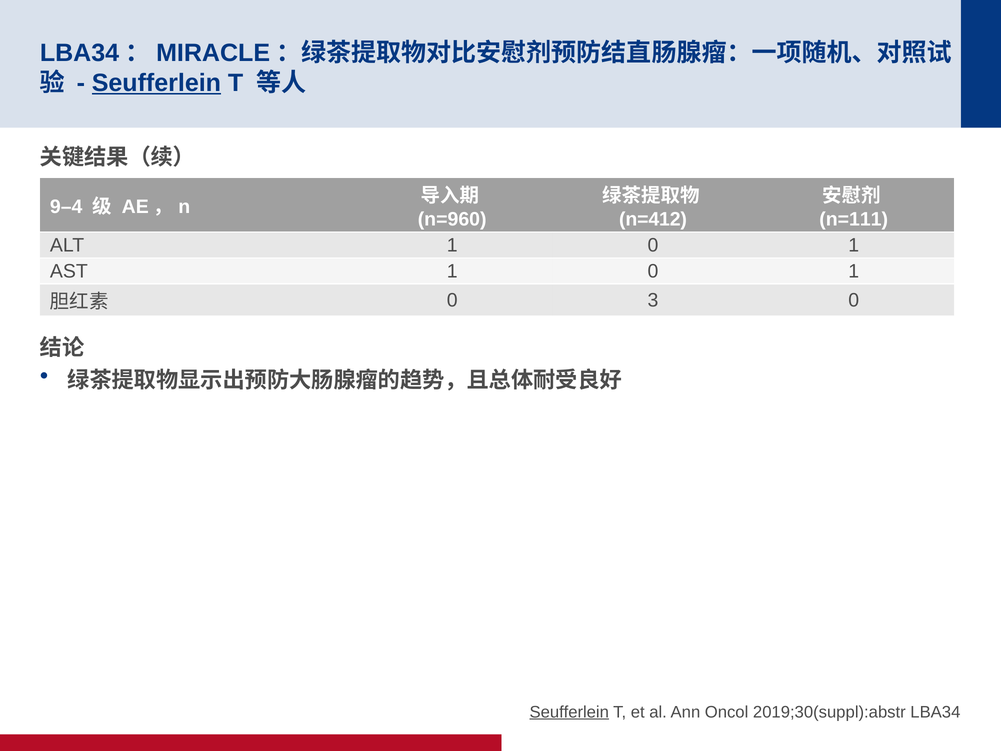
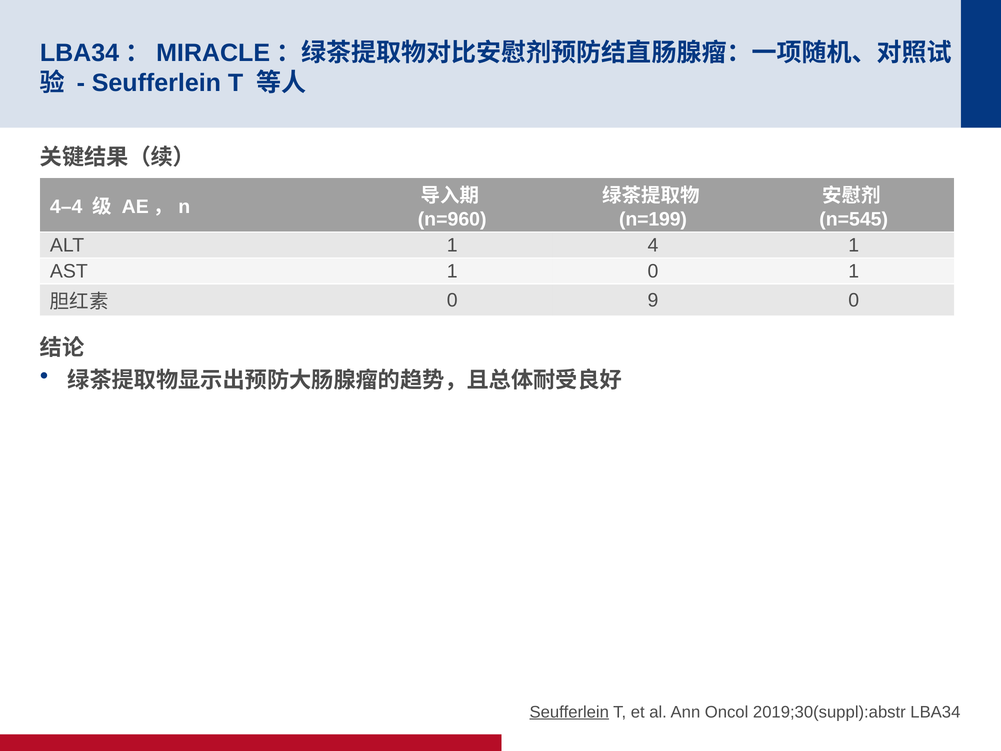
Seufferlein underline: present -> none (156, 83)
9–4: 9–4 -> 4–4 (66, 207)
n=412: n=412 -> n=199 (653, 219)
n=111: n=111 -> n=545 (854, 219)
ALT 1 0: 0 -> 4 (653, 245)
3: 3 -> 9 (653, 300)
